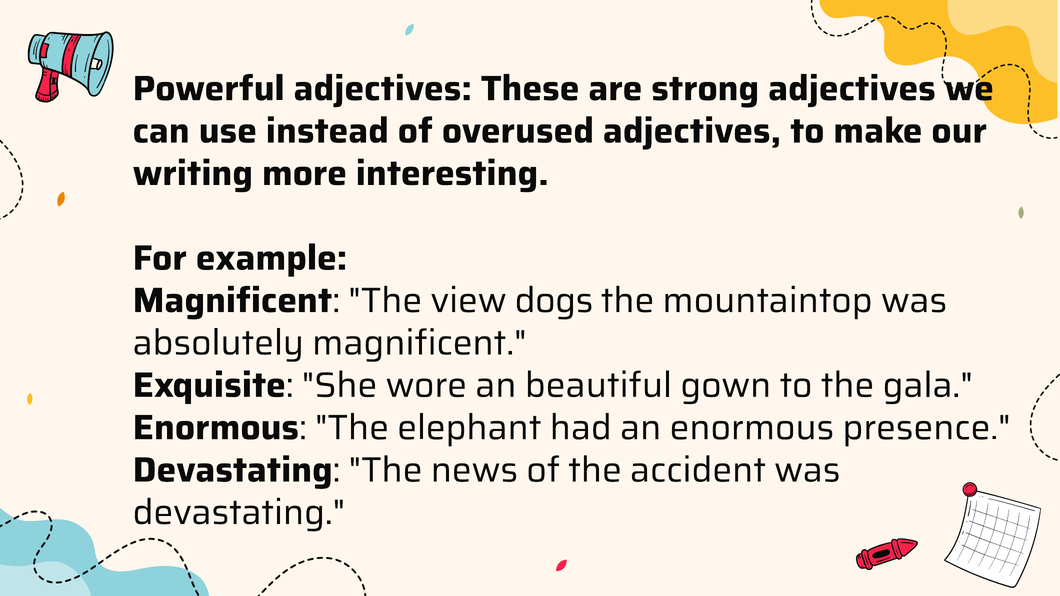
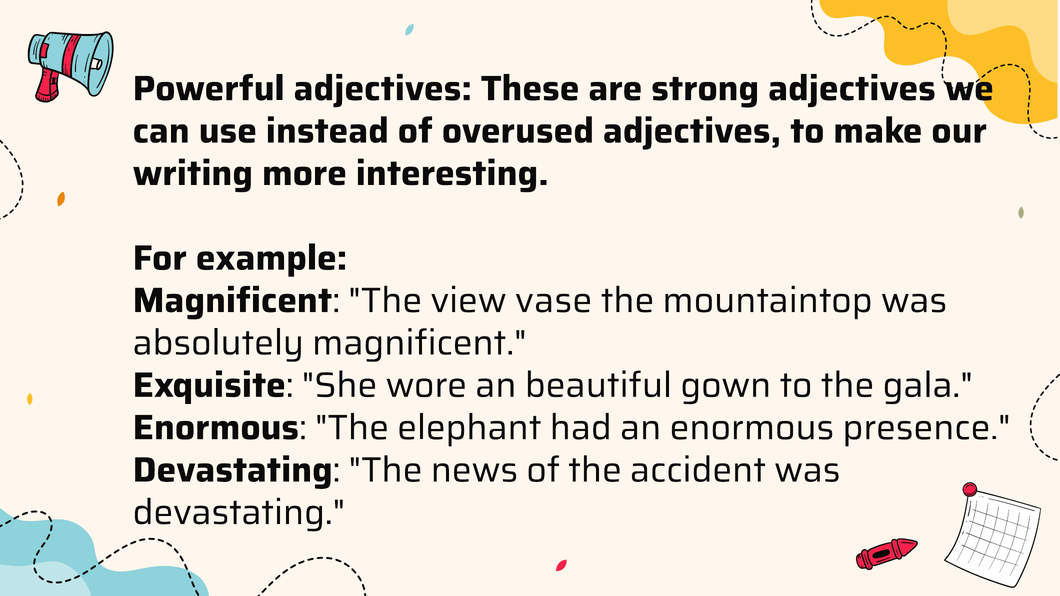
dogs: dogs -> vase (554, 301)
